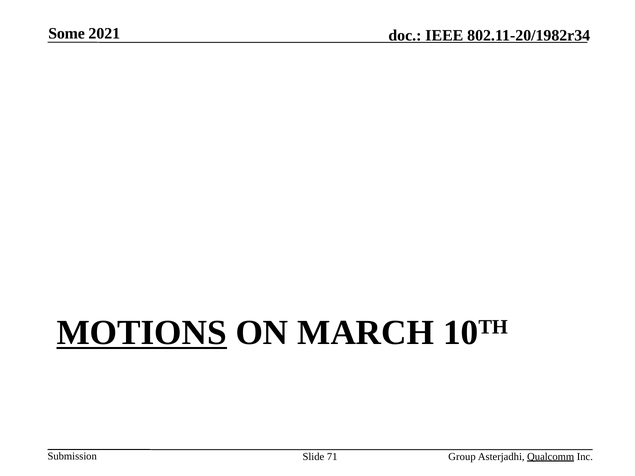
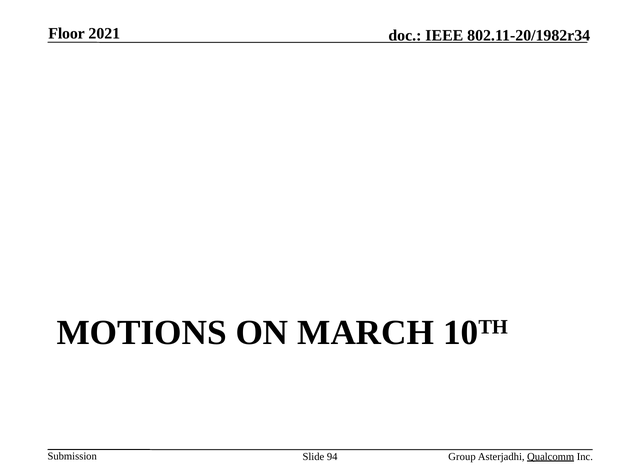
Some: Some -> Floor (67, 34)
MOTIONS underline: present -> none (142, 333)
71: 71 -> 94 (332, 457)
